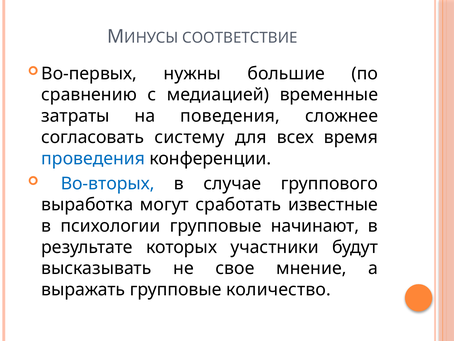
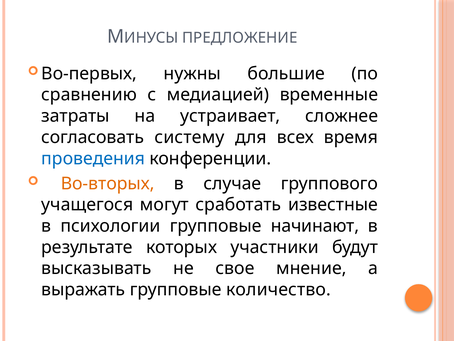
СООТВЕТСТВИЕ: СООТВЕТСТВИЕ -> ПРЕДЛОЖЕНИЕ (240, 38)
поведения: поведения -> устраивает (230, 116)
Во-вторых colour: blue -> orange (108, 183)
выработка: выработка -> учащегося (87, 204)
